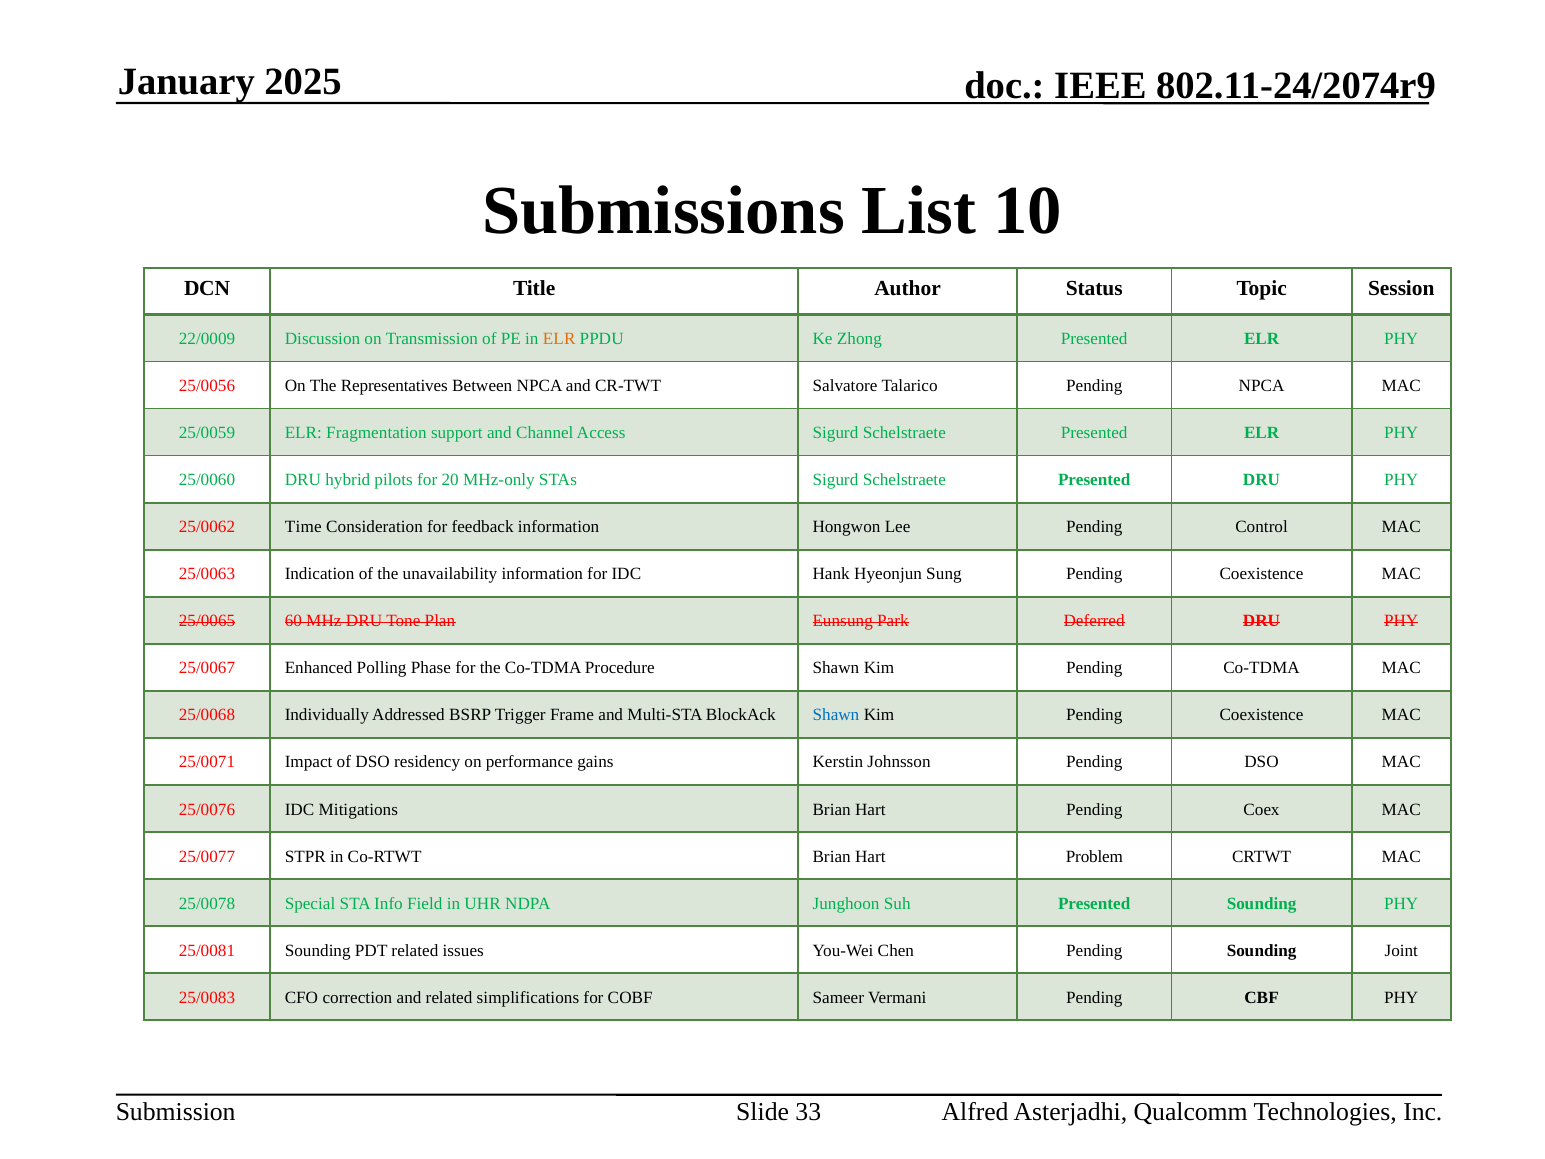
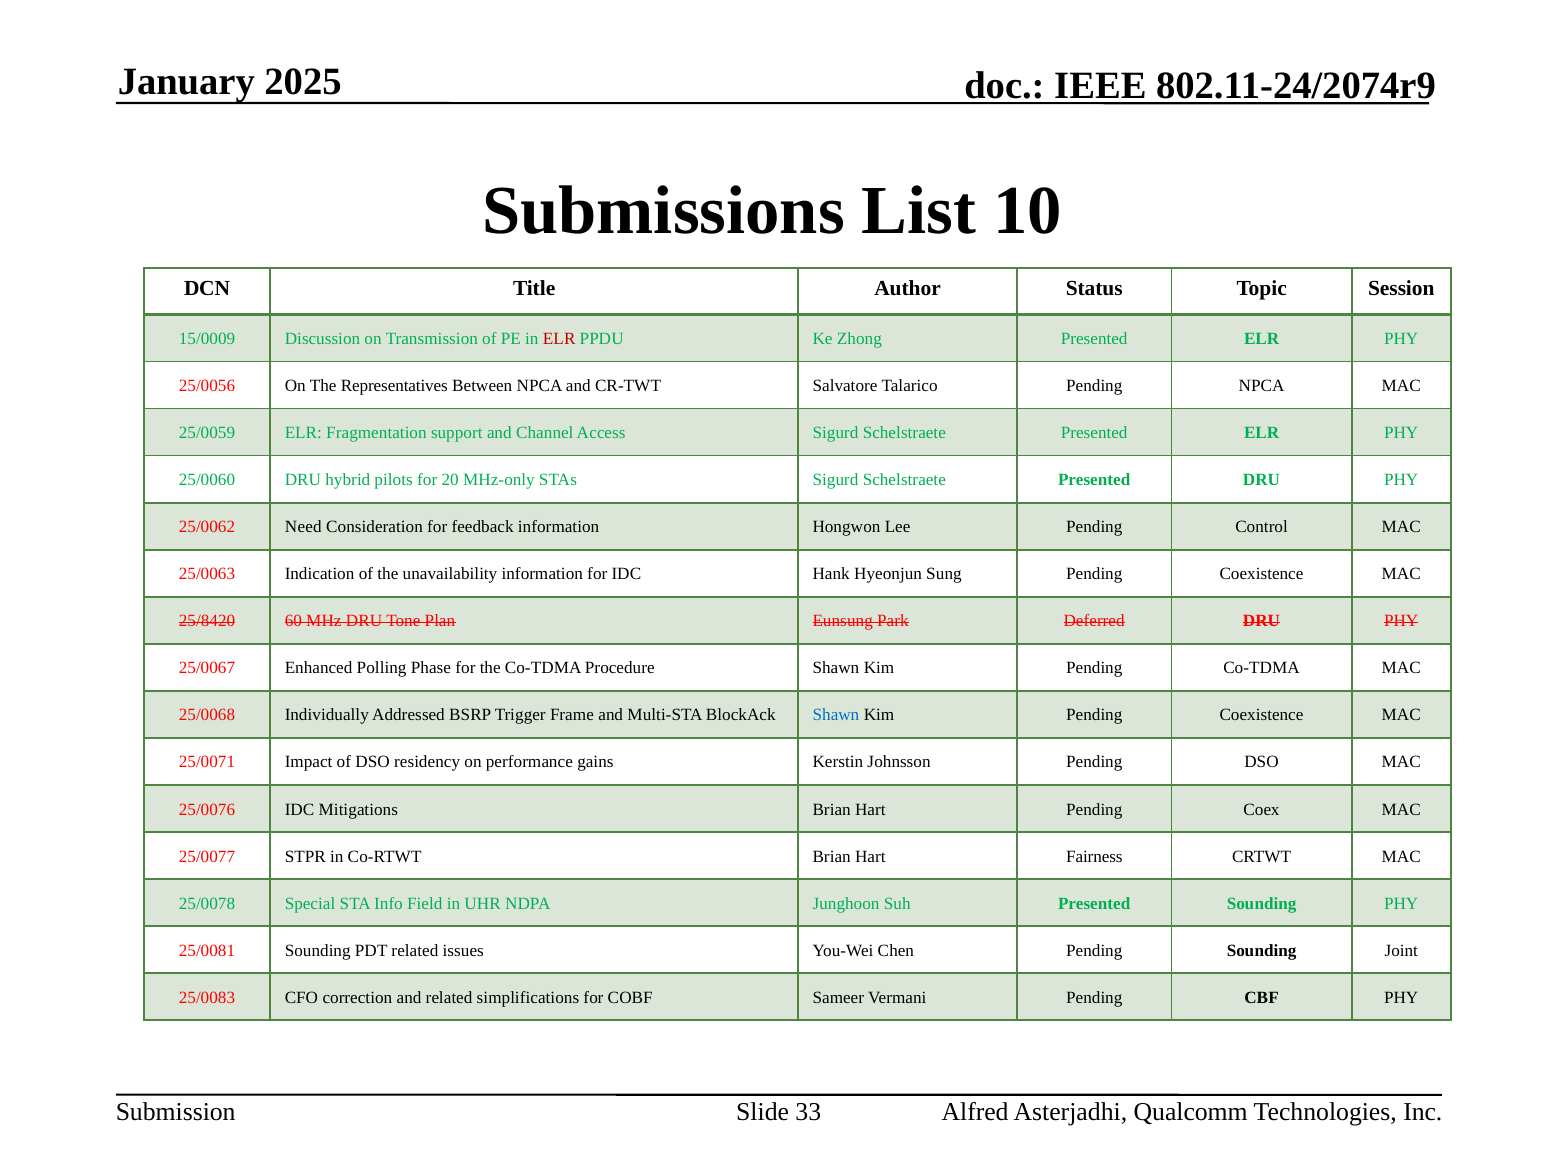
22/0009: 22/0009 -> 15/0009 (207, 339)
ELR colour: orange -> red (559, 339)
Time: Time -> Need (303, 527)
25/0065: 25/0065 -> 25/8420 (207, 621)
Problem: Problem -> Fairness (1094, 856)
